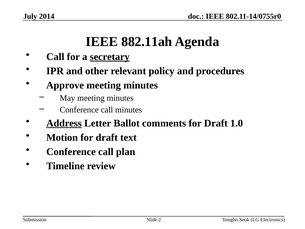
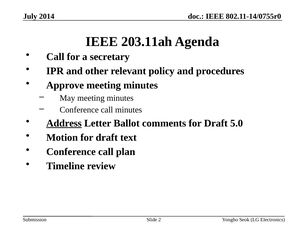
882.11ah: 882.11ah -> 203.11ah (147, 42)
secretary underline: present -> none (110, 57)
1.0: 1.0 -> 5.0 (237, 123)
